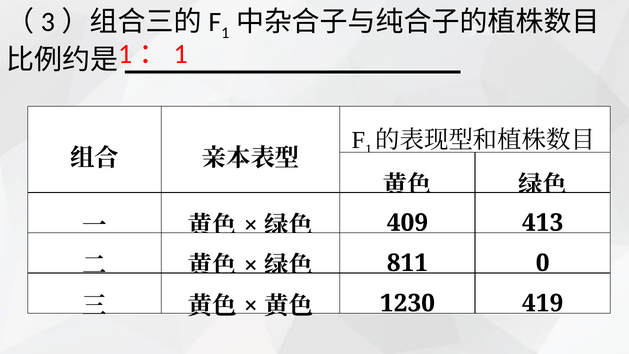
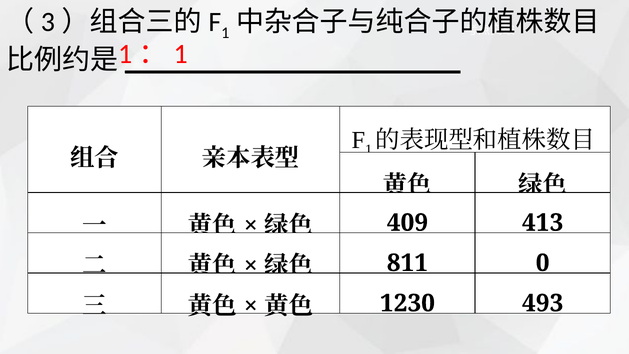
419: 419 -> 493 (543, 303)
